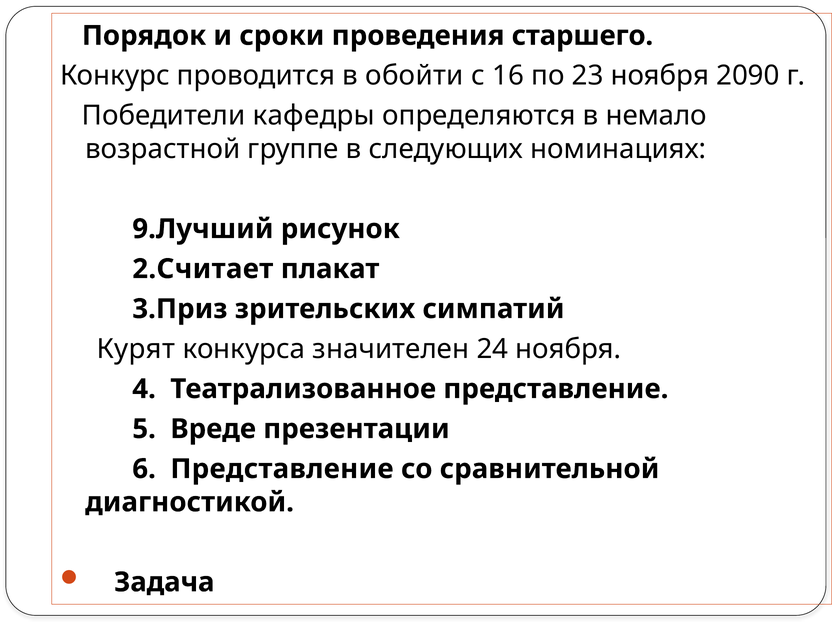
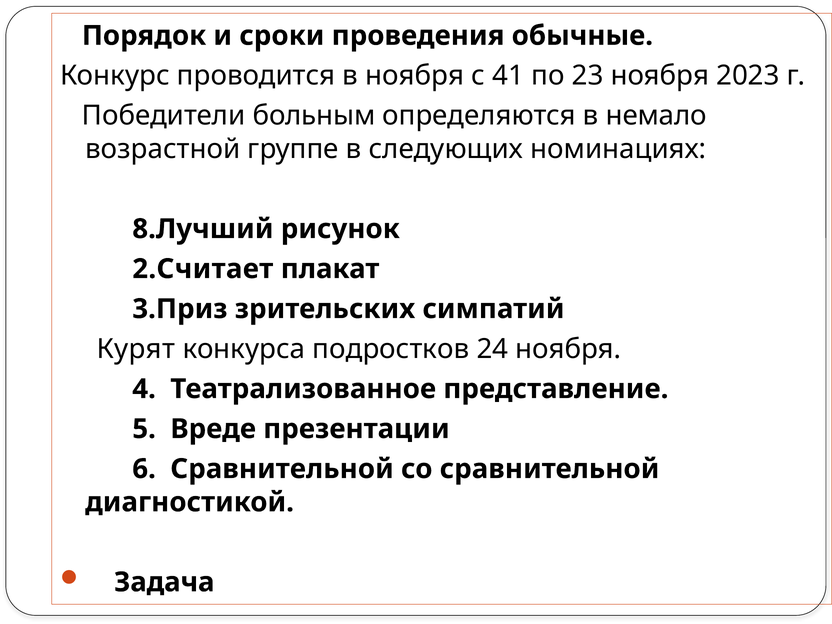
старшего: старшего -> обычные (582, 36)
в обойти: обойти -> ноября (415, 76)
16: 16 -> 41 (508, 76)
2090: 2090 -> 2023 (748, 76)
кафедры: кафедры -> больным (314, 116)
9.Лучший: 9.Лучший -> 8.Лучший (203, 229)
значителен: значителен -> подростков (391, 349)
6 Представление: Представление -> Сравнительной (282, 469)
